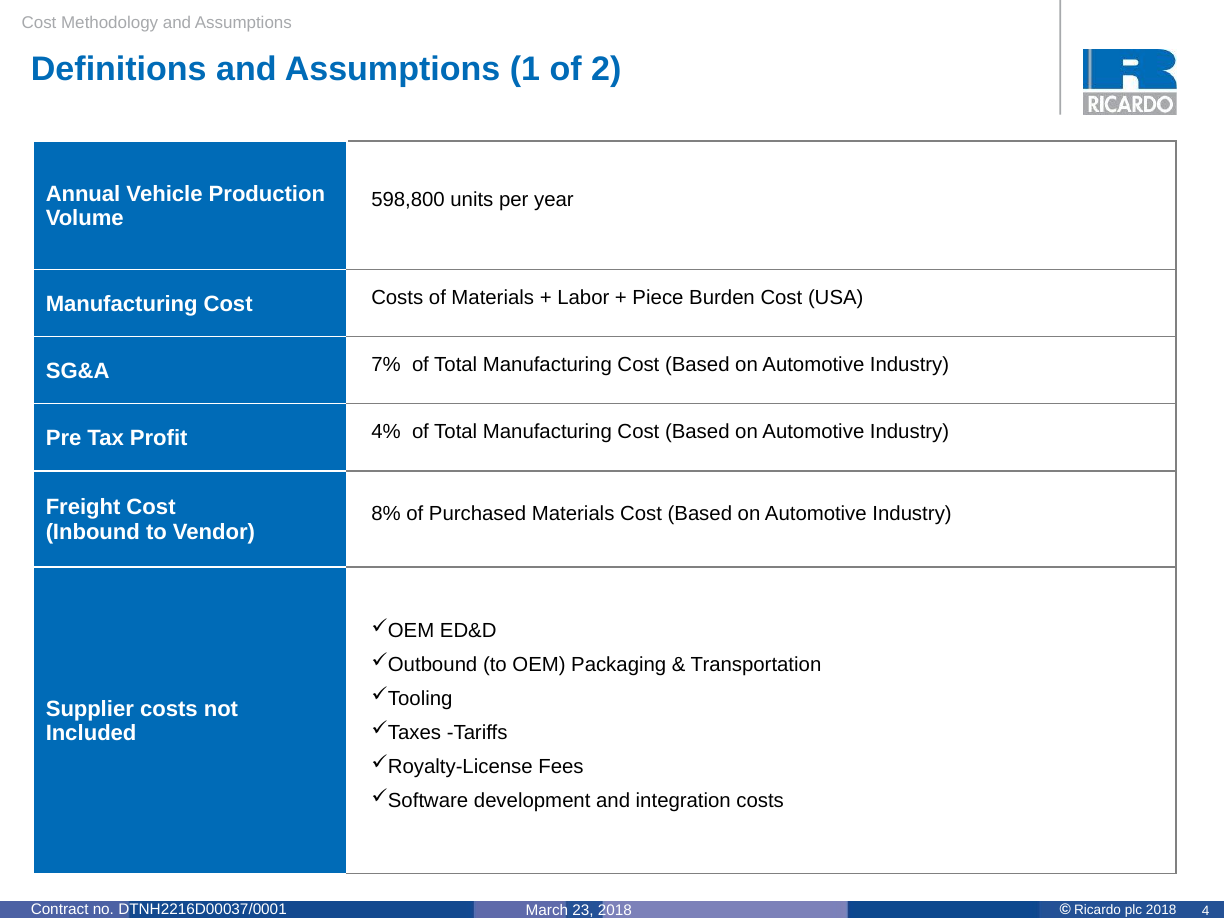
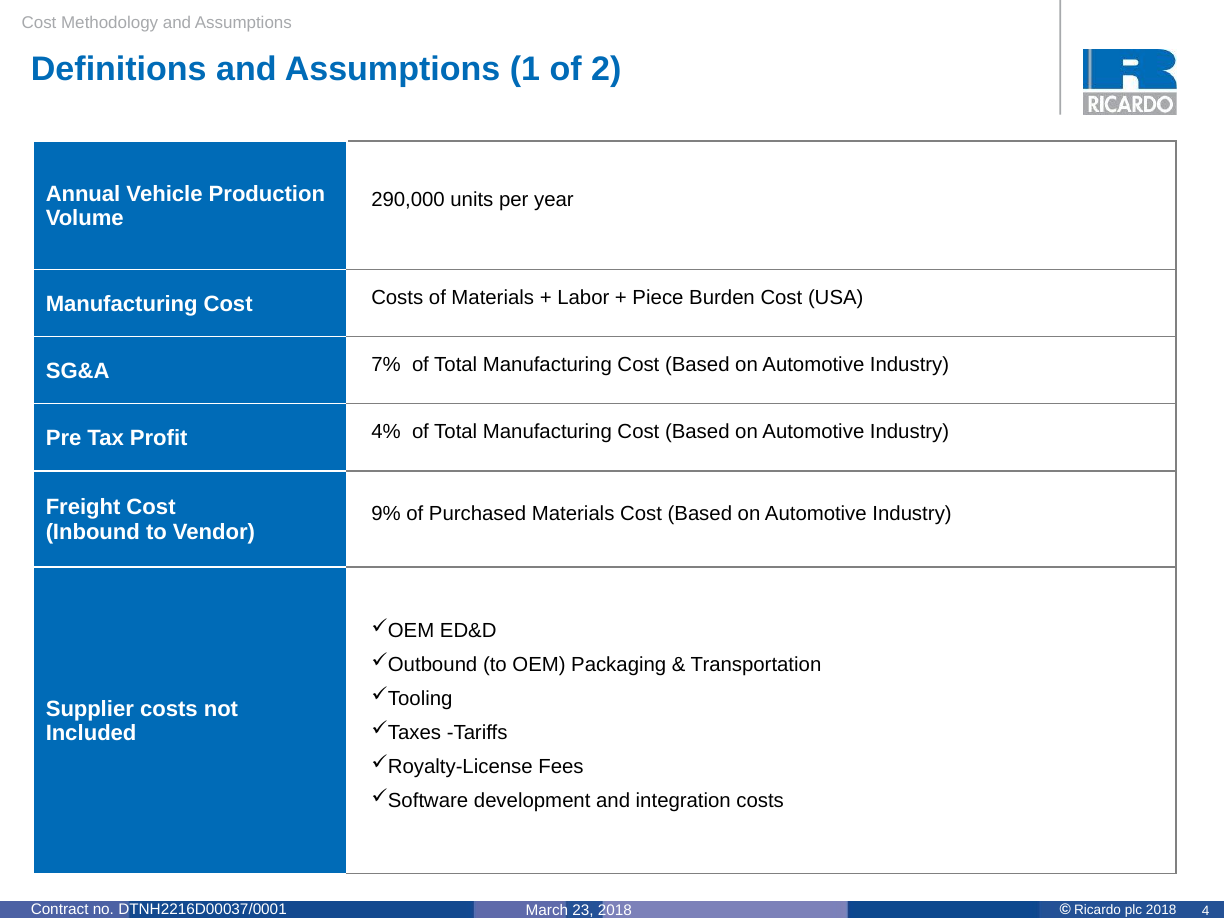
598,800: 598,800 -> 290,000 (408, 200)
8%: 8% -> 9% (386, 514)
